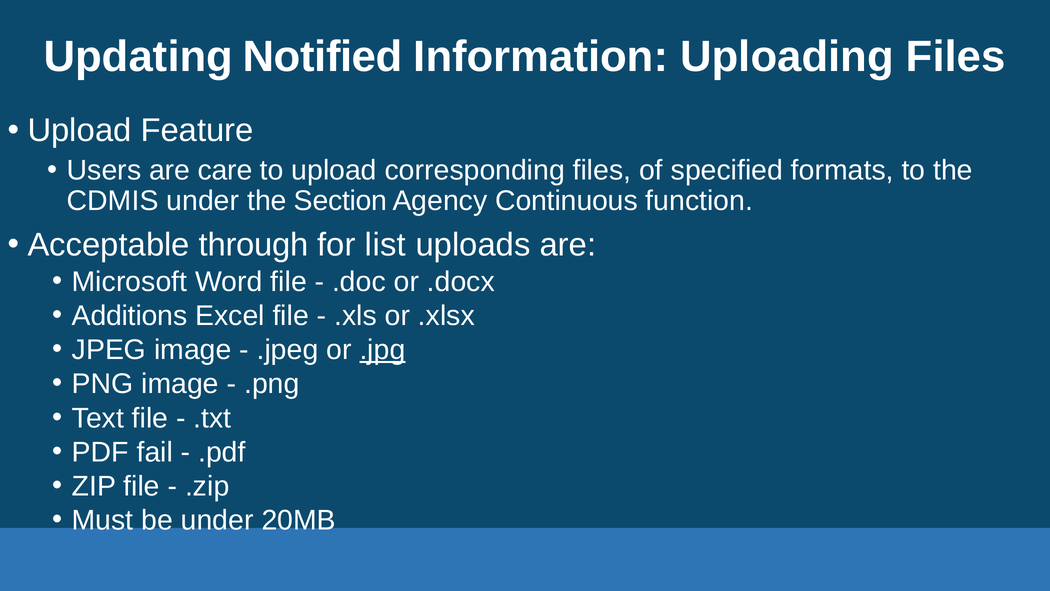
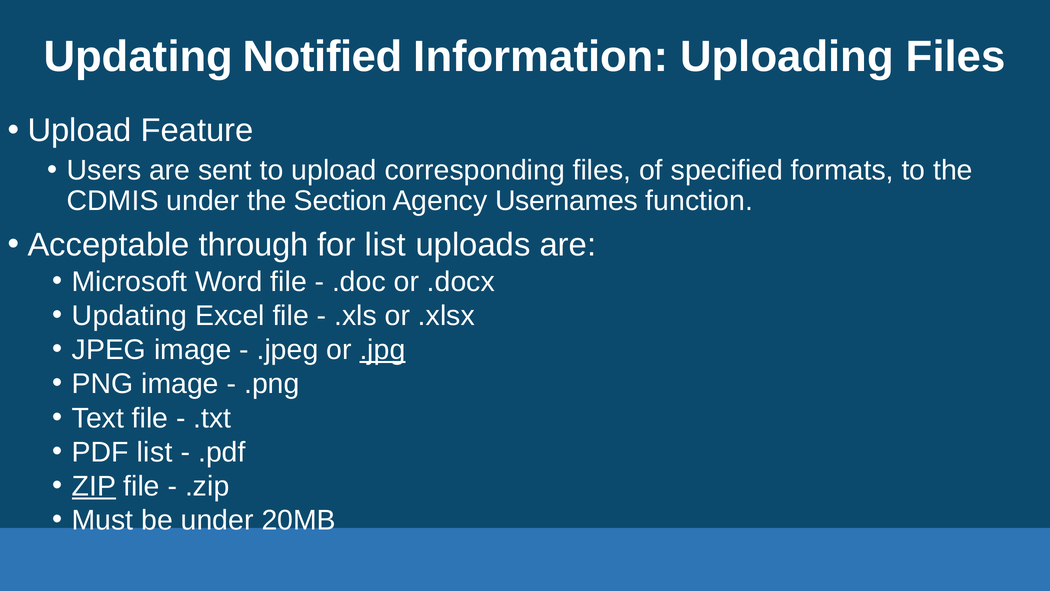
care: care -> sent (225, 170)
Continuous: Continuous -> Usernames (567, 201)
Additions: Additions -> Updating (129, 316)
PDF fail: fail -> list (155, 452)
ZIP underline: none -> present (94, 486)
